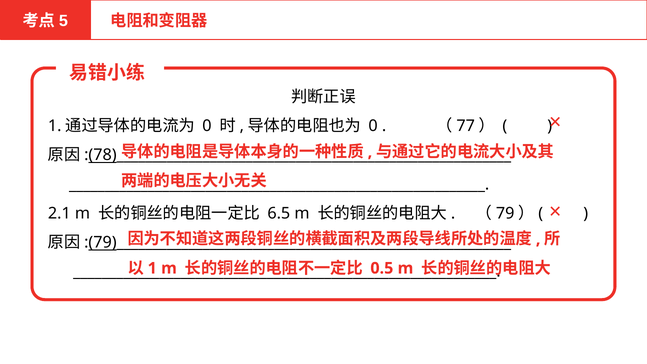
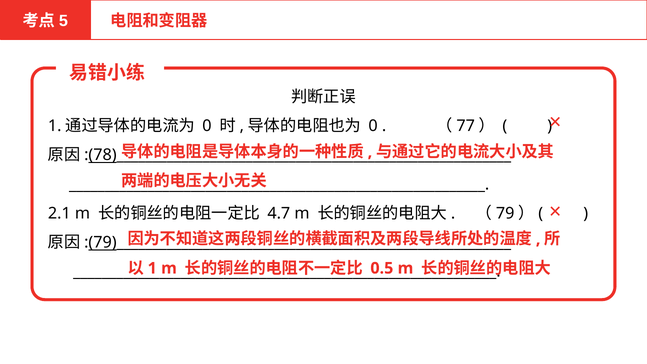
6.5: 6.5 -> 4.7 (279, 213)
